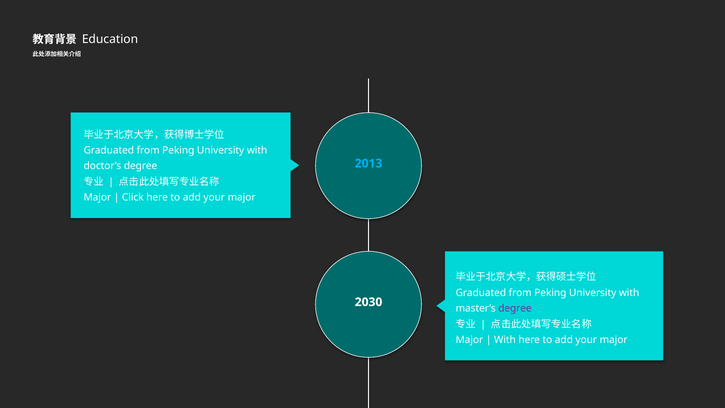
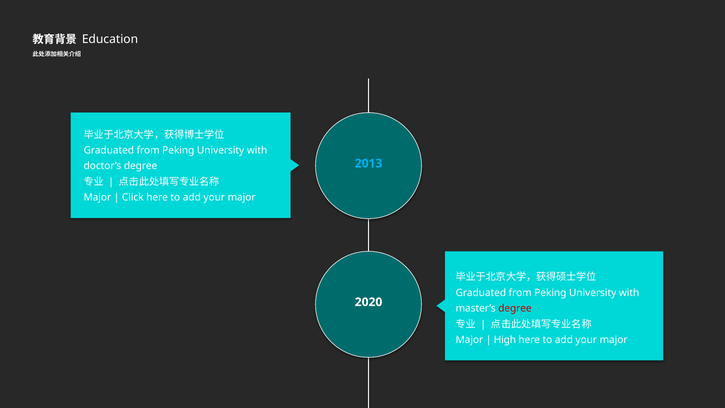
2030: 2030 -> 2020 (369, 302)
degree colour: purple -> red (515, 308)
With: With -> High (505, 340)
